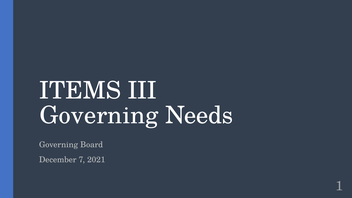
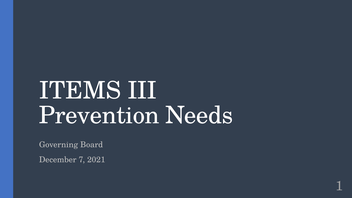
Governing: Governing -> Prevention (99, 115)
